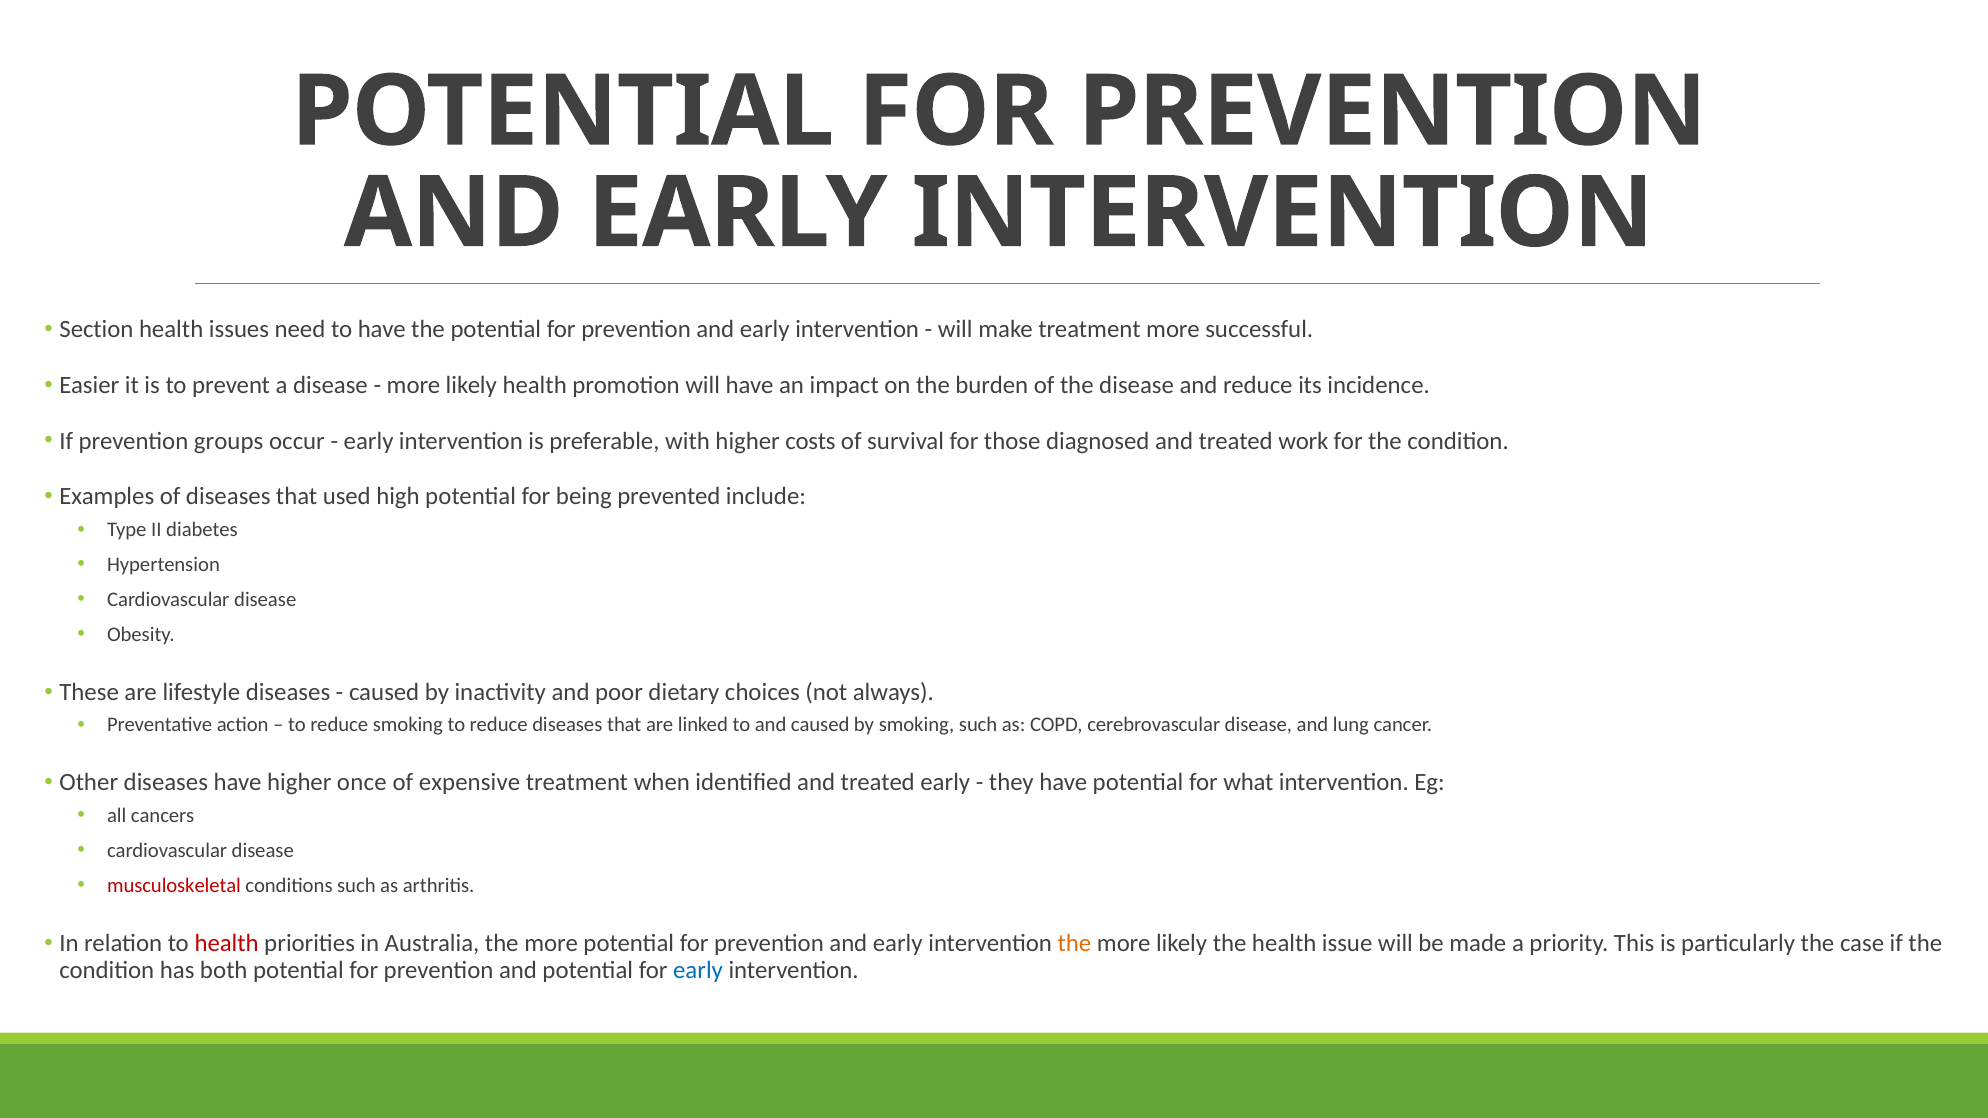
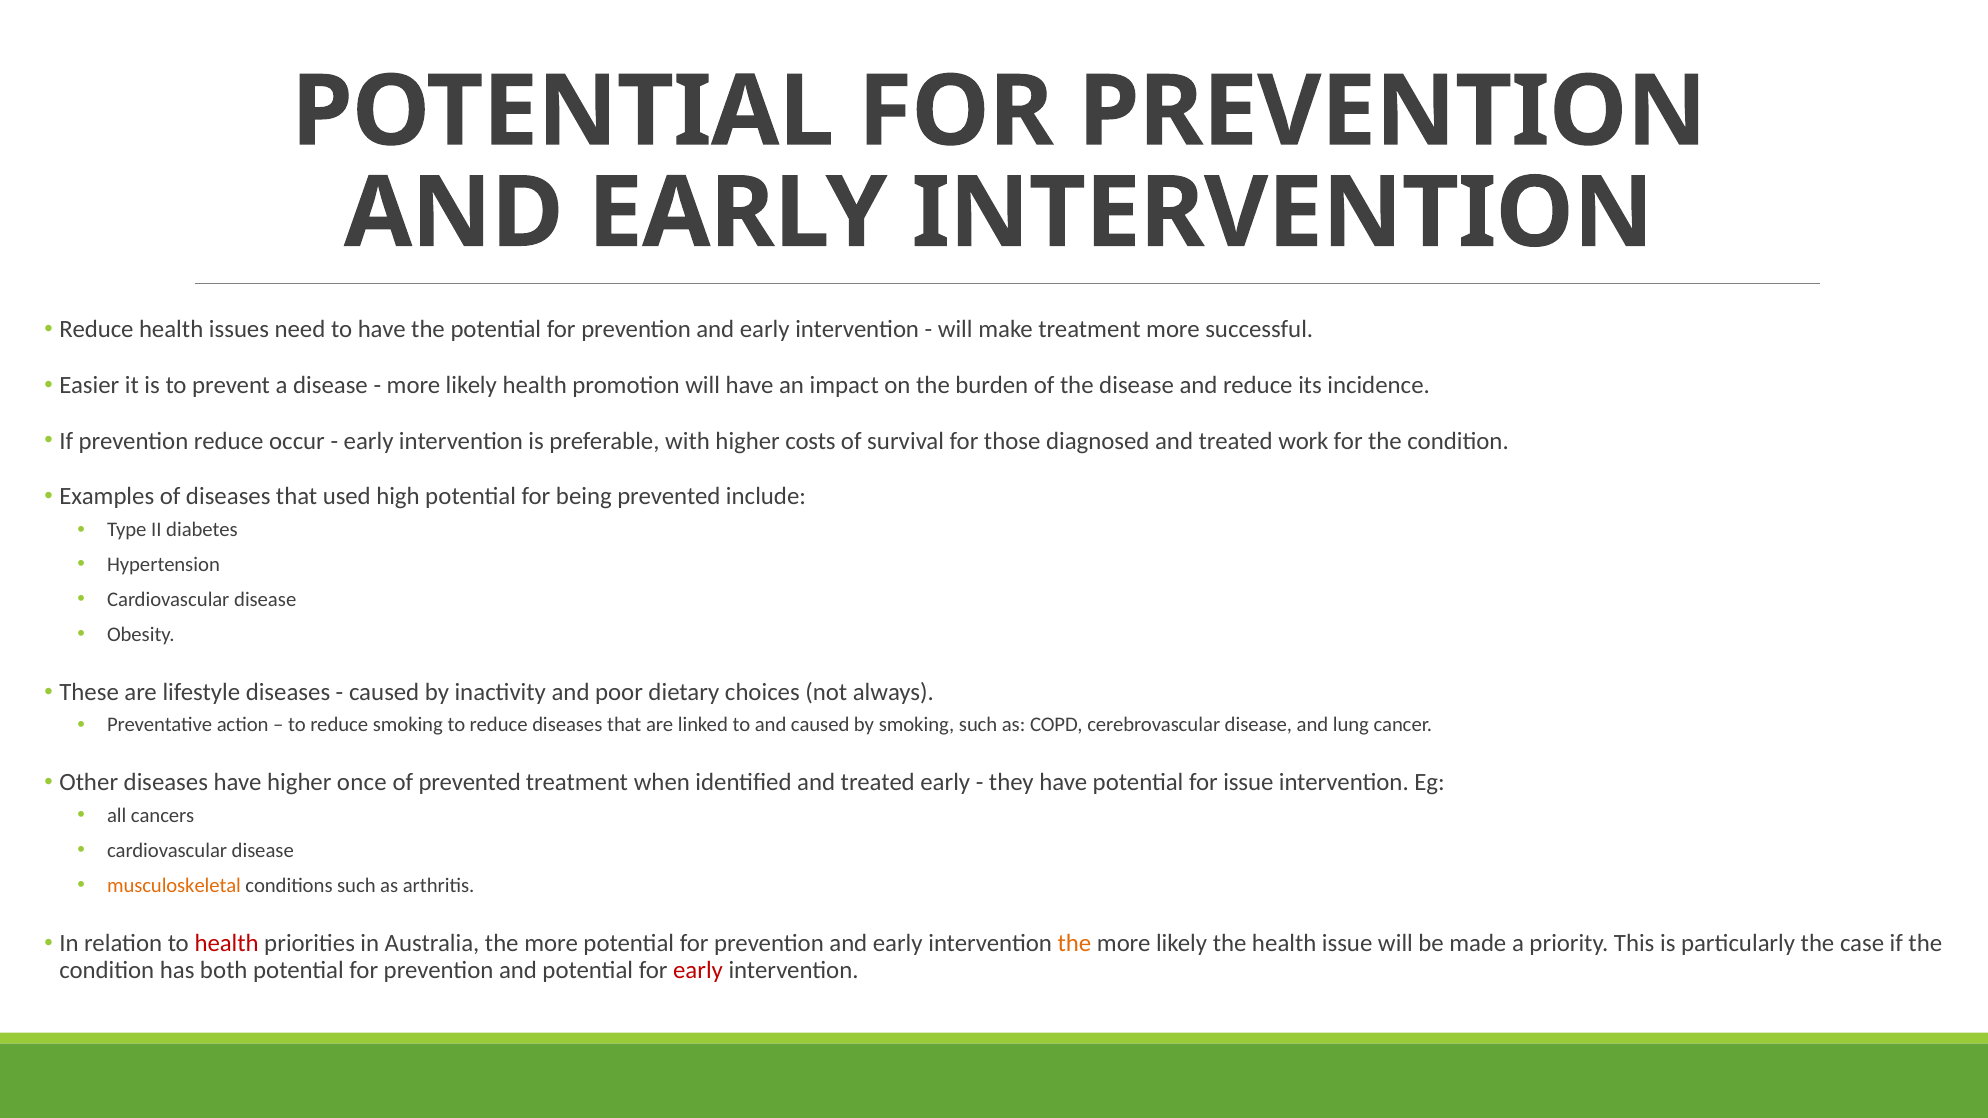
Section: Section -> Reduce (96, 329)
prevention groups: groups -> reduce (229, 441)
of expensive: expensive -> prevented (470, 783)
for what: what -> issue (1248, 783)
musculoskeletal colour: red -> orange (174, 886)
early colour: blue -> red (698, 970)
